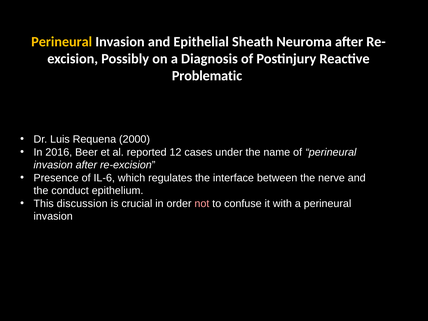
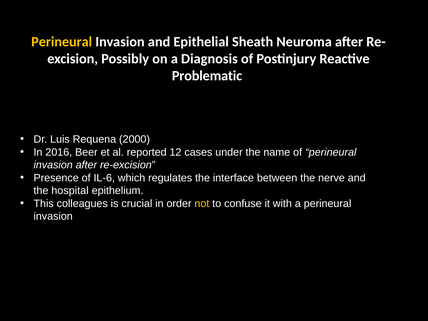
conduct: conduct -> hospital (70, 191)
discussion: discussion -> colleagues (82, 204)
not colour: pink -> yellow (202, 204)
